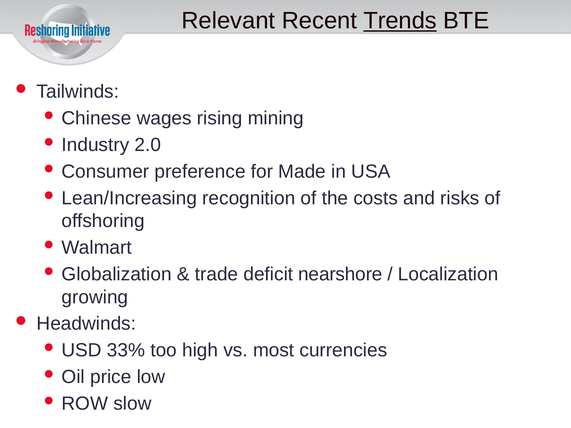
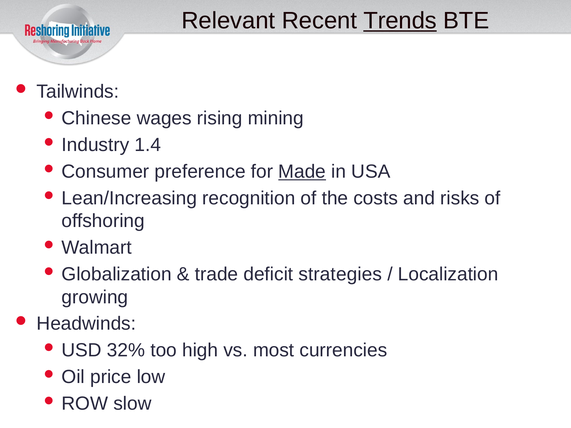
2.0: 2.0 -> 1.4 (148, 145)
Made underline: none -> present (302, 172)
nearshore: nearshore -> strategies (340, 274)
33%: 33% -> 32% (126, 351)
